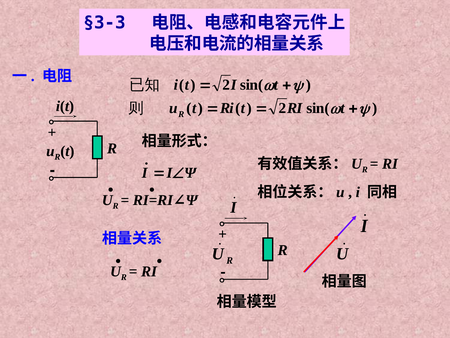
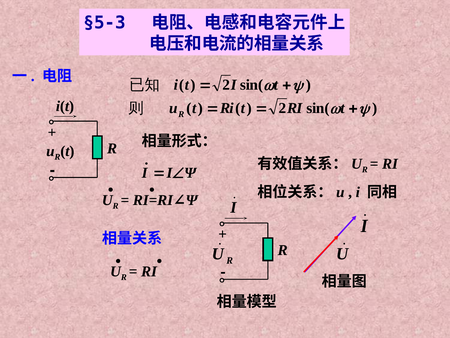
§3-3: §3-3 -> §5-3 (105, 23)
